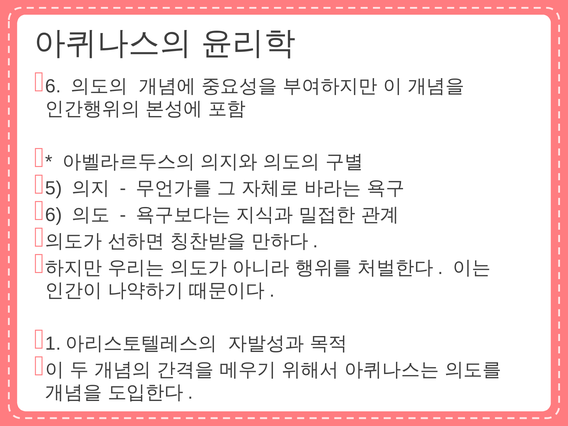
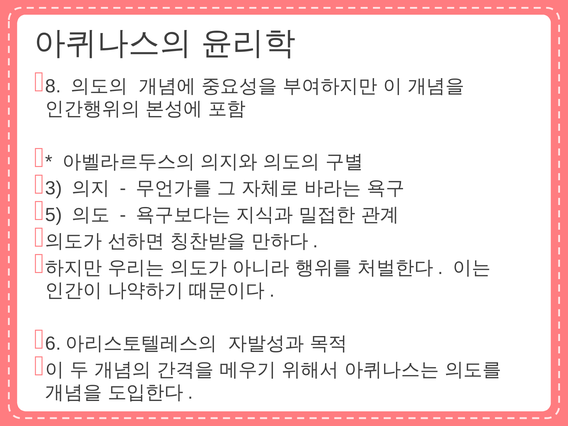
6: 6 -> 8 (53, 86)
5: 5 -> 3 (54, 188)
6: 6 -> 5 (54, 215)
1: 1 -> 6 (53, 344)
